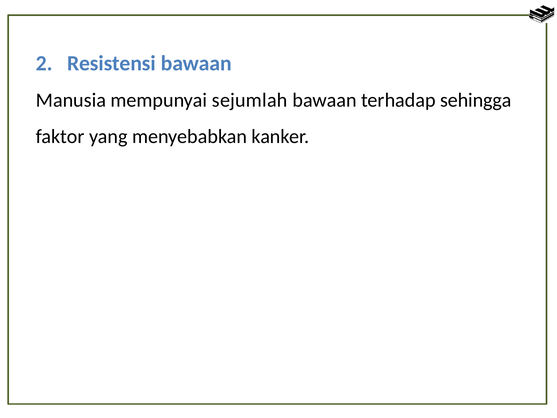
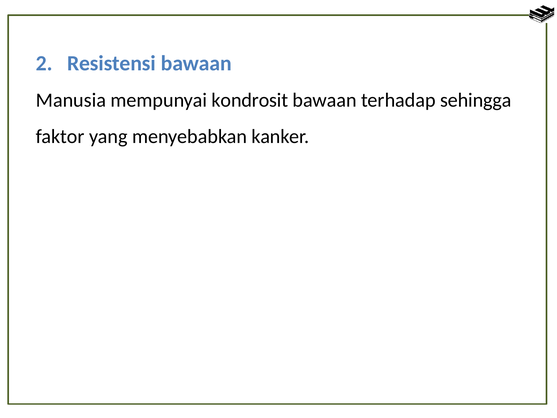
sejumlah: sejumlah -> kondrosit (250, 100)
